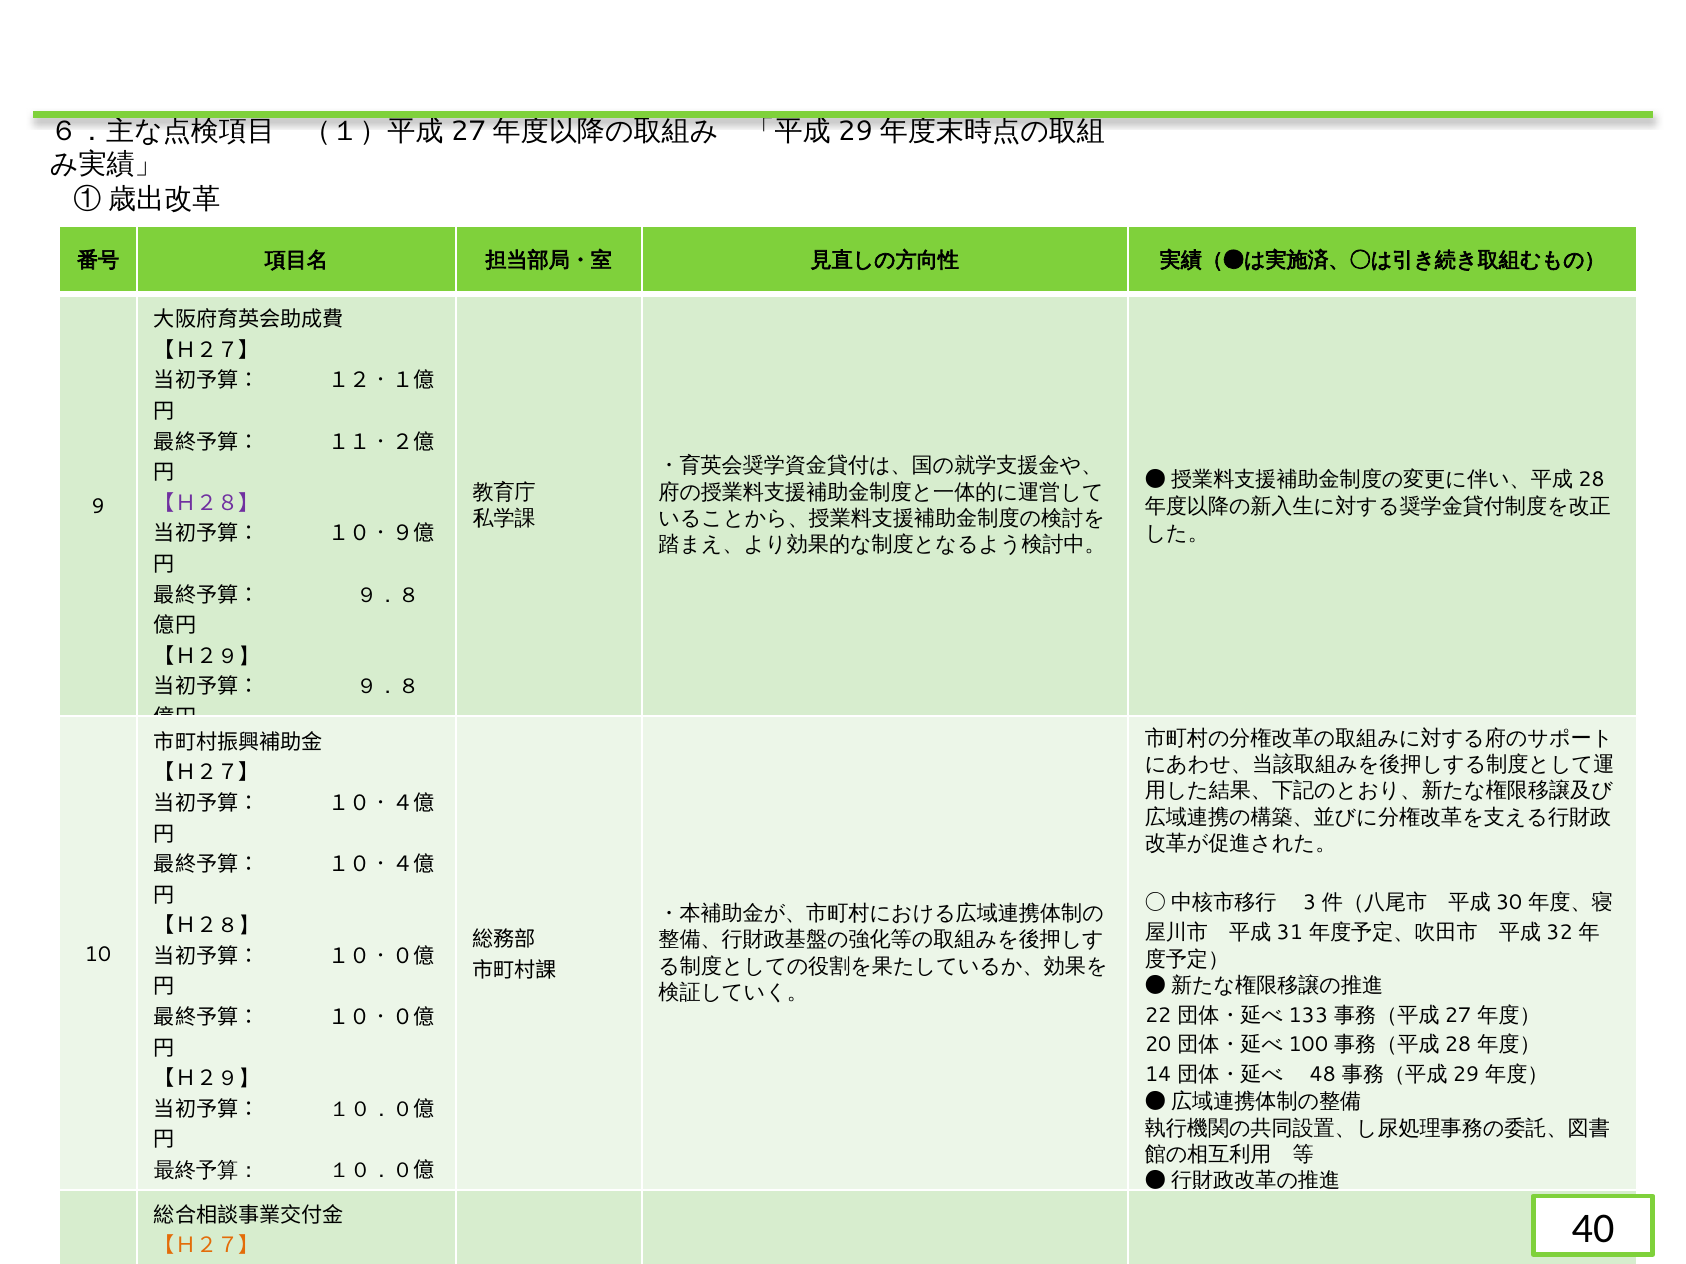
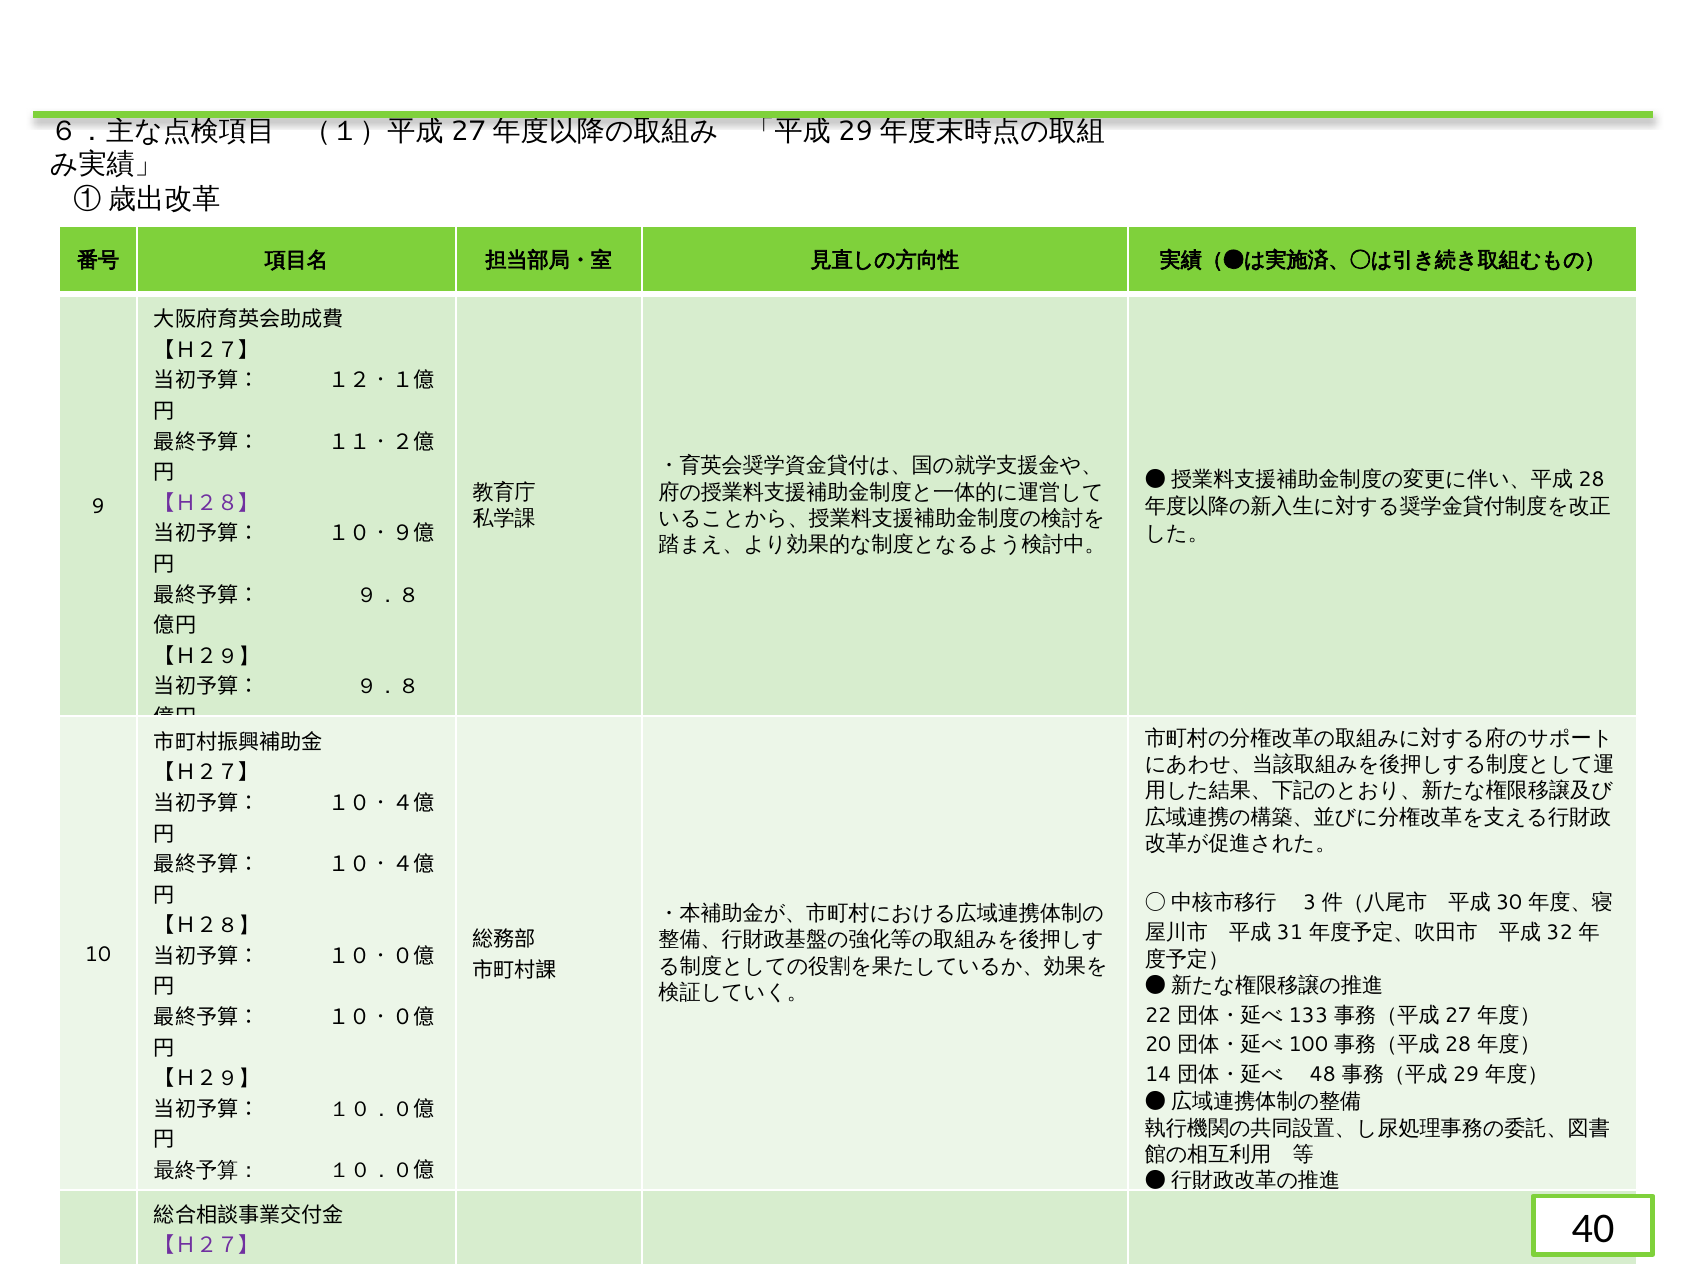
【Ｈ２７】 colour: orange -> purple (207, 1247)
